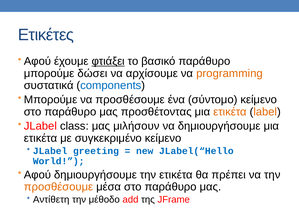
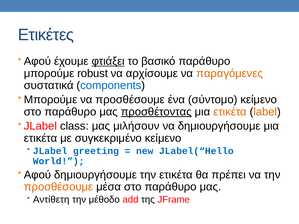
δώσει: δώσει -> robust (93, 73)
programming: programming -> παραγόμενες (230, 73)
προσθέτοντας underline: none -> present (156, 112)
